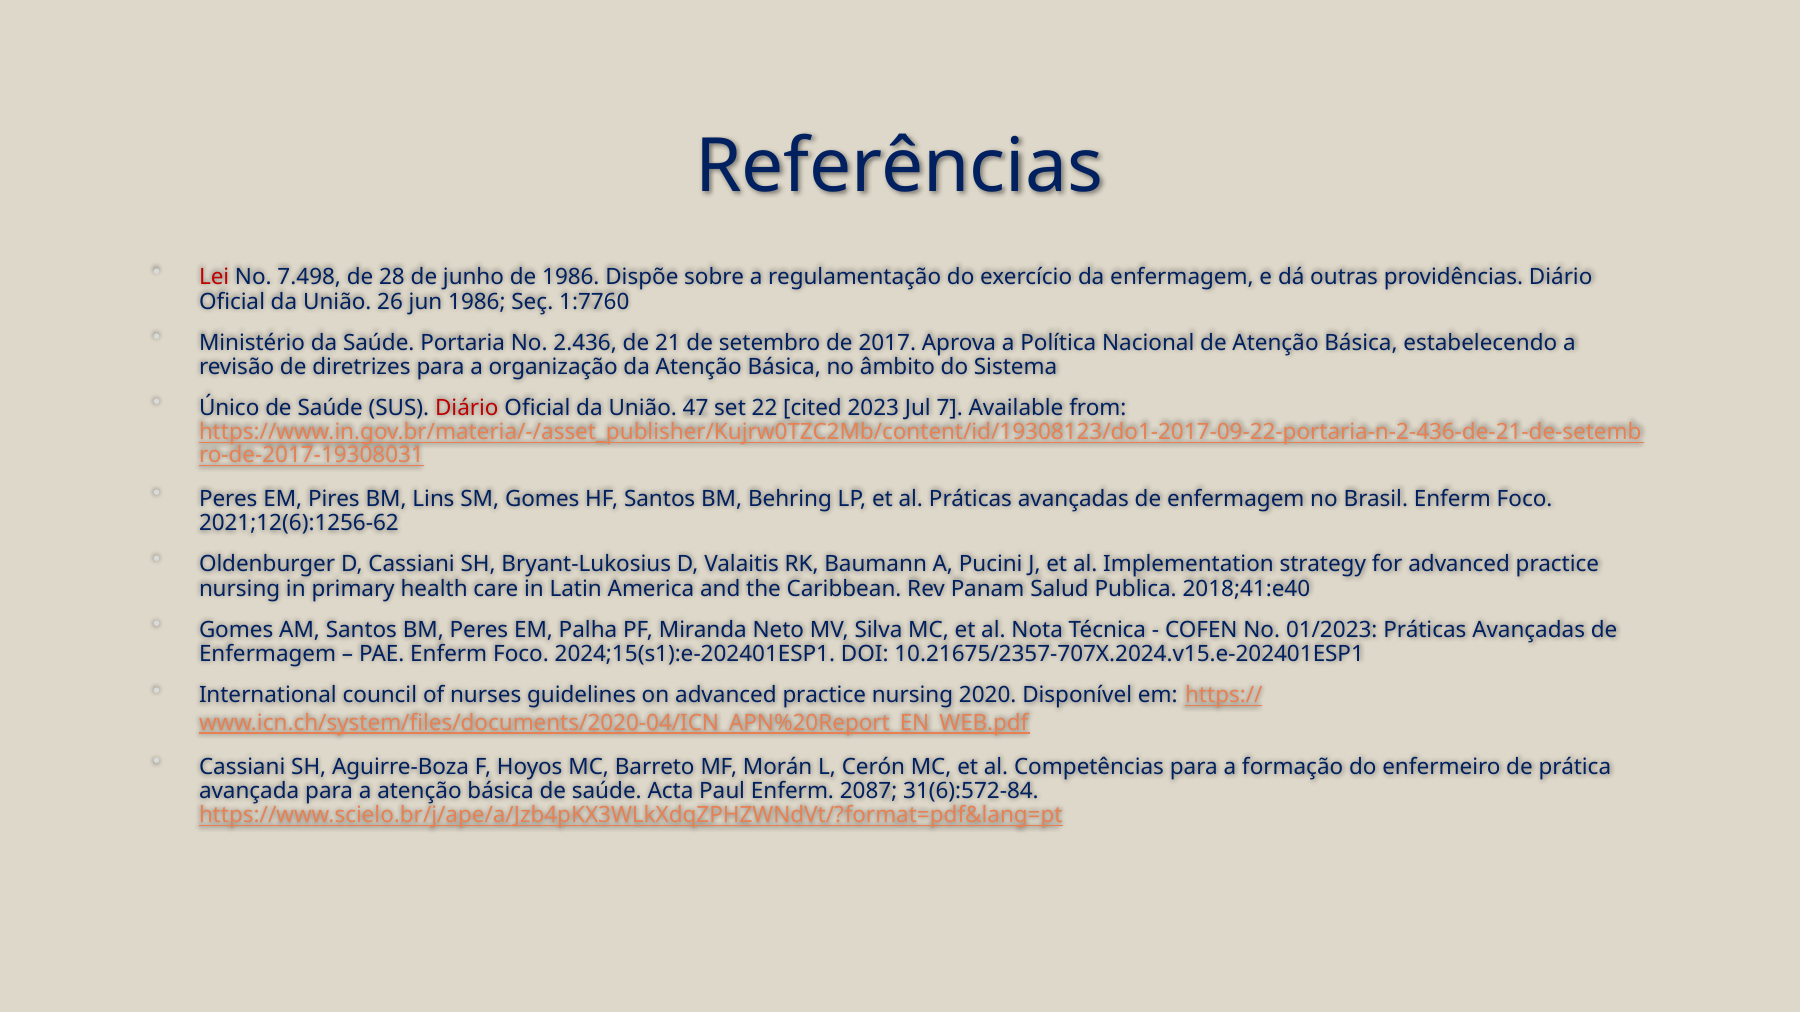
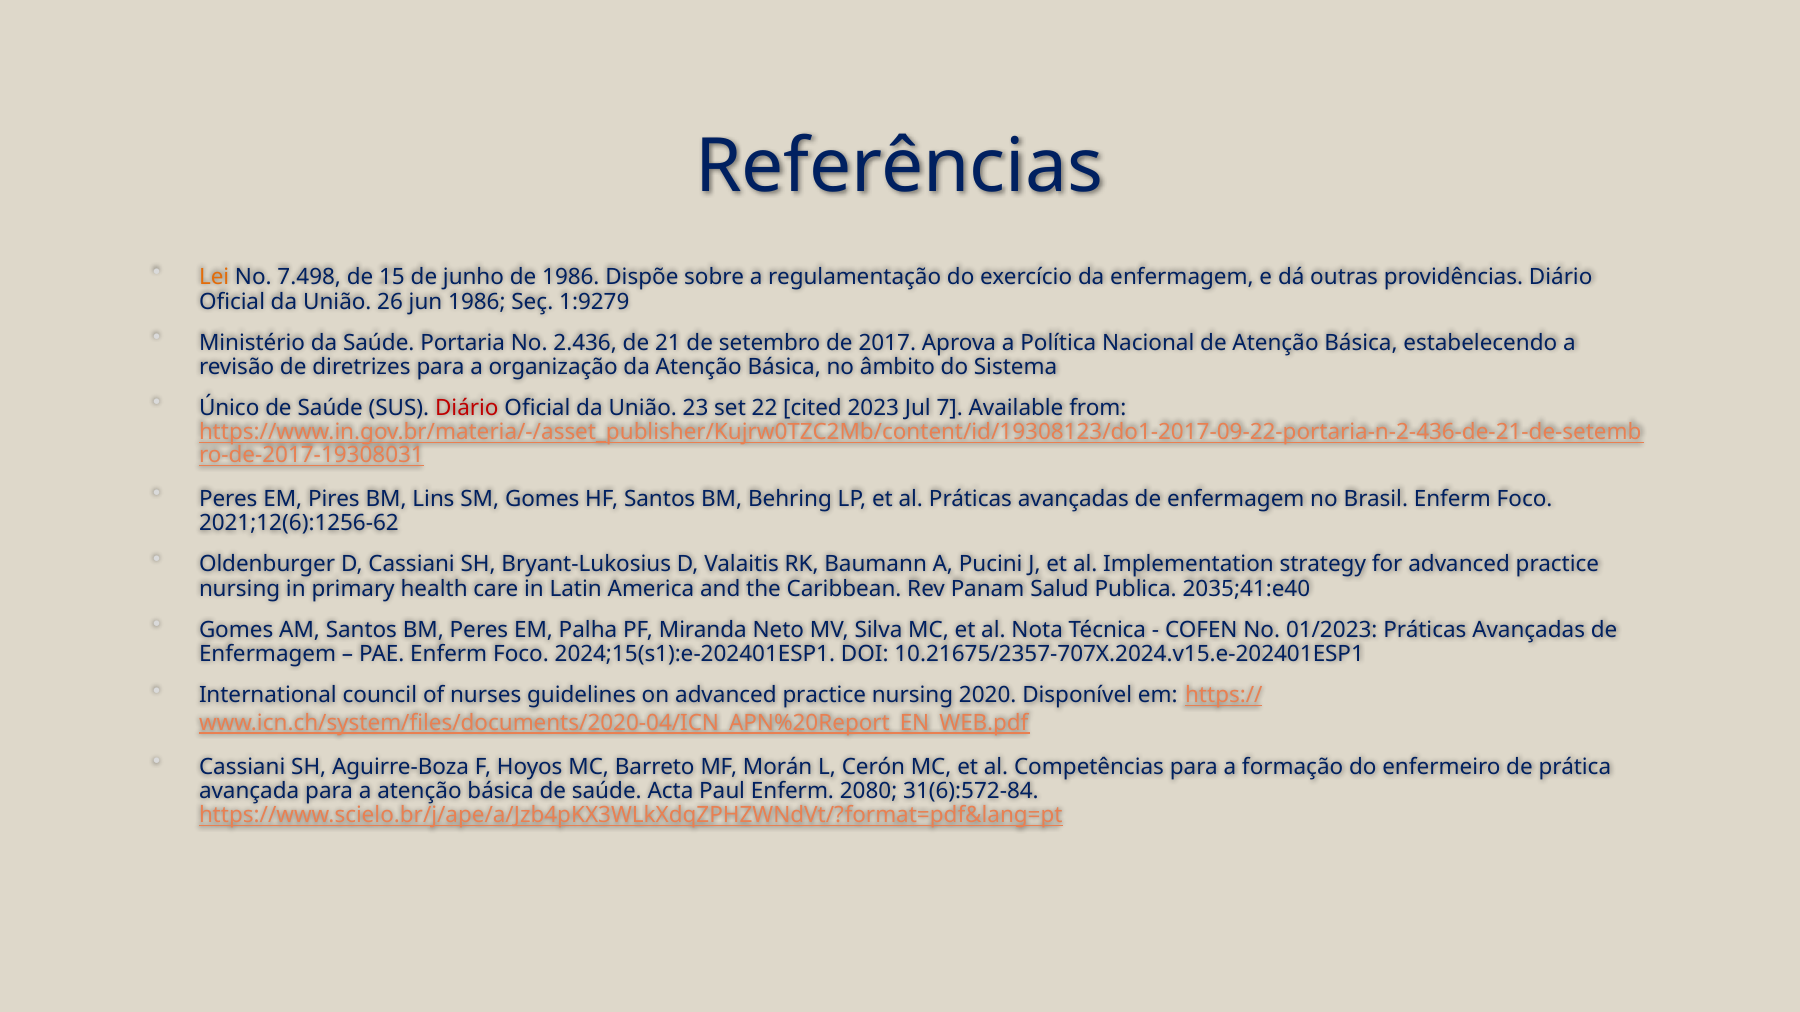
Lei colour: red -> orange (214, 278)
28: 28 -> 15 (392, 278)
1:7760: 1:7760 -> 1:9279 (594, 302)
47: 47 -> 23 (696, 408)
2018;41:e40: 2018;41:e40 -> 2035;41:e40 (1246, 589)
2087: 2087 -> 2080 (869, 792)
